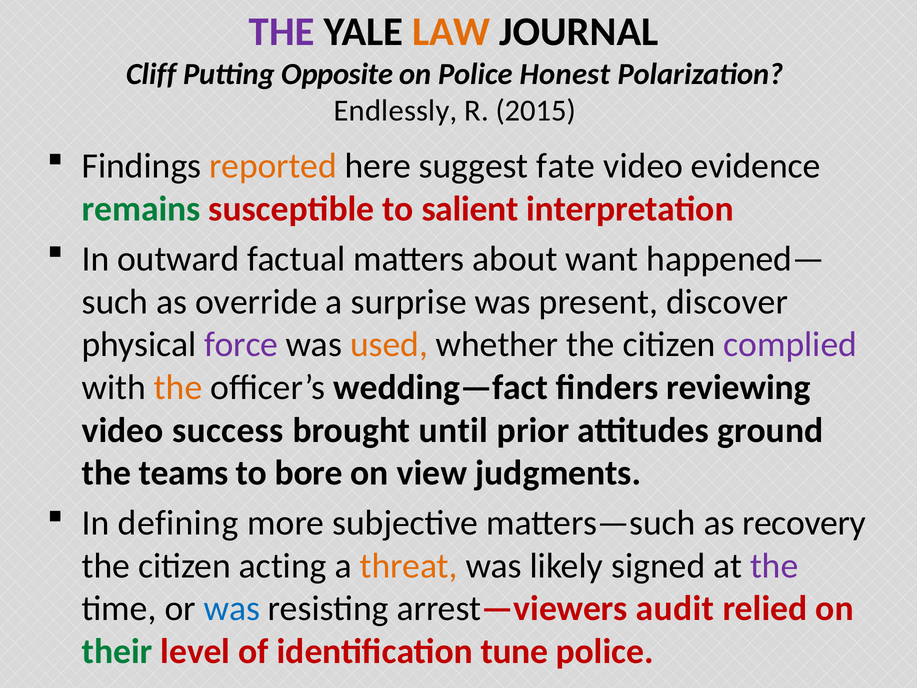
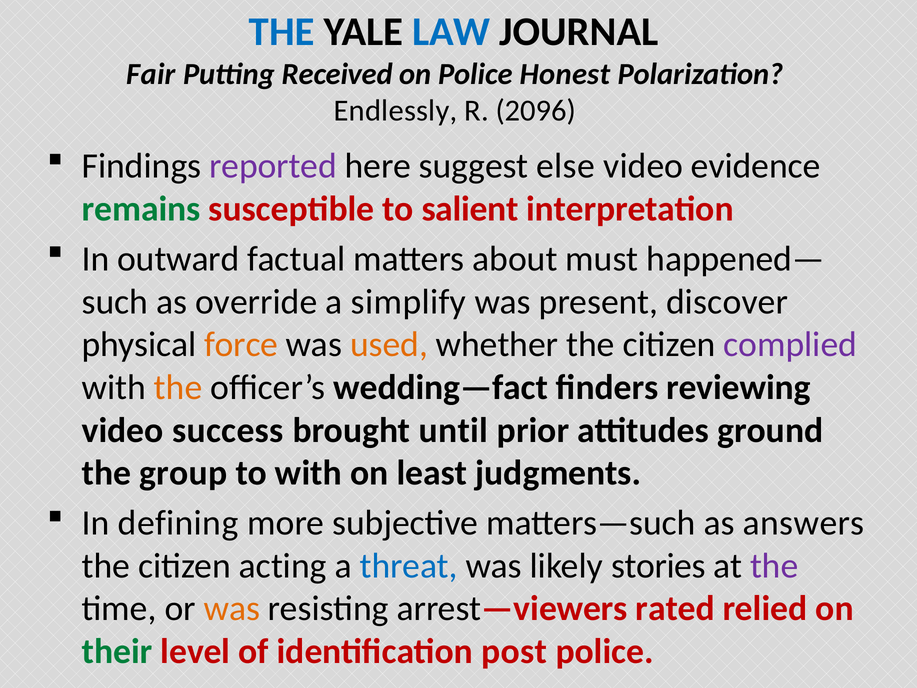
THE colour: purple -> blue (282, 32)
LAW colour: orange -> blue (451, 32)
Cliff: Cliff -> Fair (151, 74)
Opposite: Opposite -> Received (337, 74)
2015: 2015 -> 2096 (536, 111)
reported colour: orange -> purple (273, 166)
fate: fate -> else (566, 166)
want: want -> must (602, 259)
surprise: surprise -> simplify (408, 302)
force colour: purple -> orange (241, 344)
teams: teams -> group (183, 473)
to bore: bore -> with (308, 473)
view: view -> least (432, 473)
recovery: recovery -> answers (804, 523)
threat colour: orange -> blue (409, 566)
signed: signed -> stories (658, 566)
was colour: blue -> orange (232, 609)
audit: audit -> rated (675, 609)
tune: tune -> post (514, 651)
